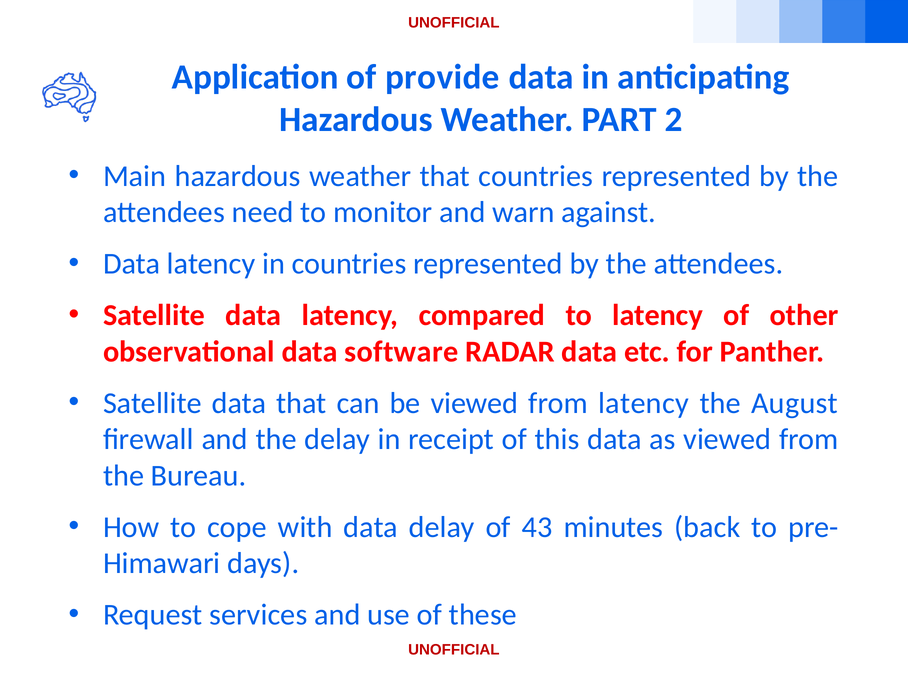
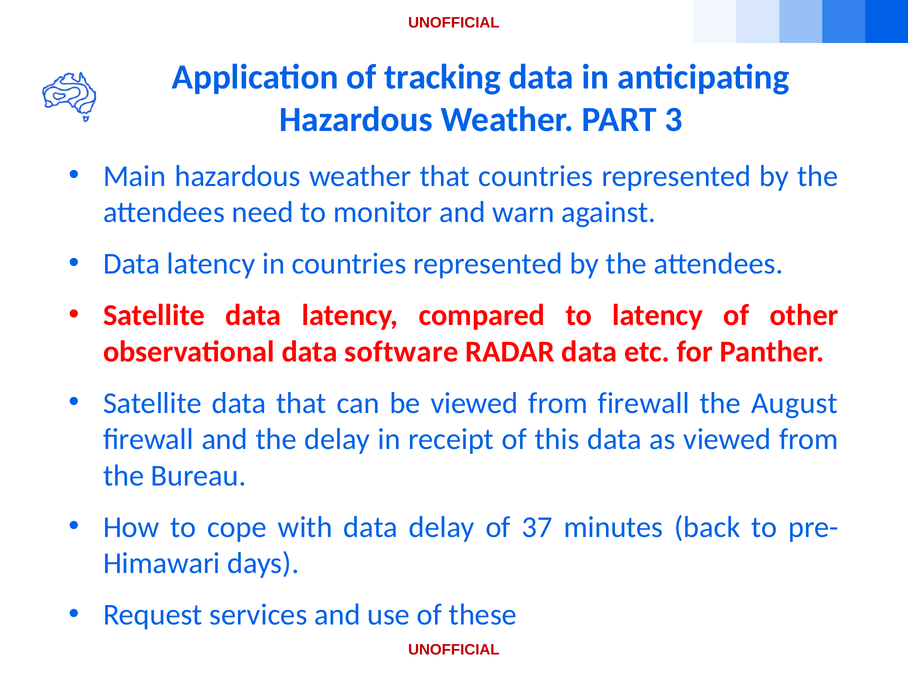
provide: provide -> tracking (443, 77)
2: 2 -> 3 (673, 120)
from latency: latency -> firewall (644, 403)
43: 43 -> 37 (537, 527)
